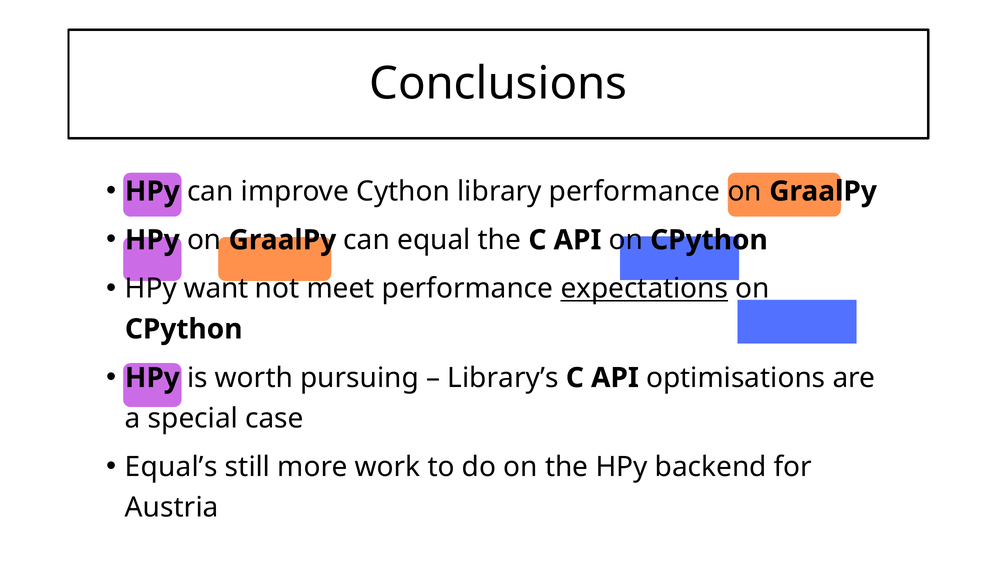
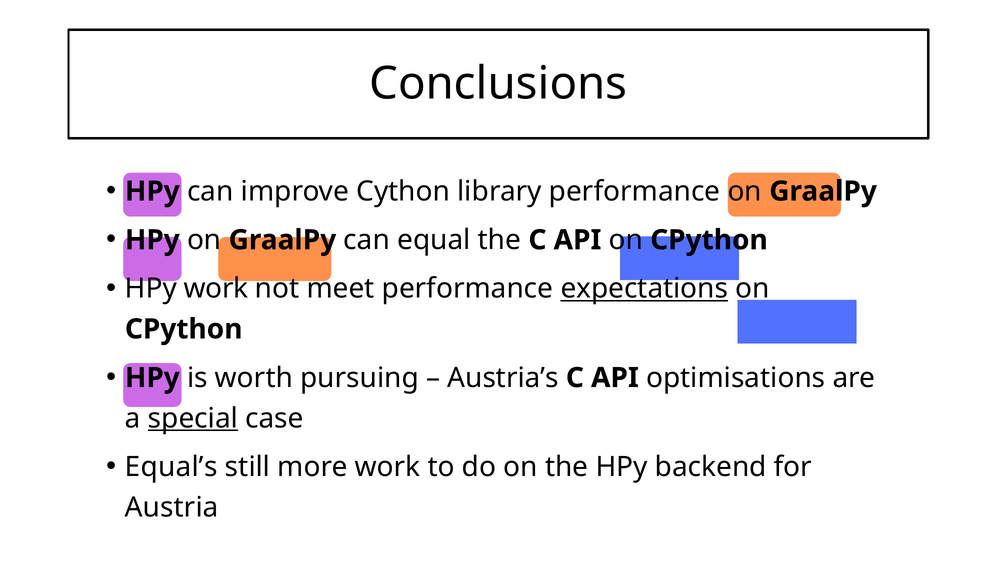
HPy want: want -> work (216, 289)
Library’s: Library’s -> Austria’s (503, 378)
special underline: none -> present (193, 418)
